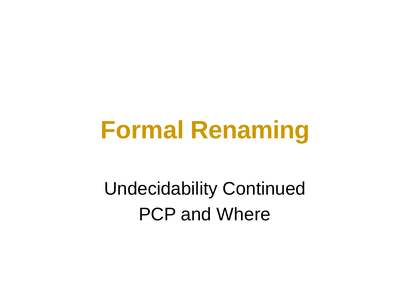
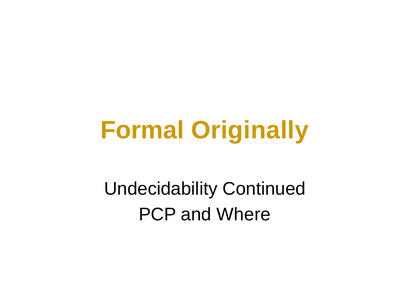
Renaming: Renaming -> Originally (250, 130)
